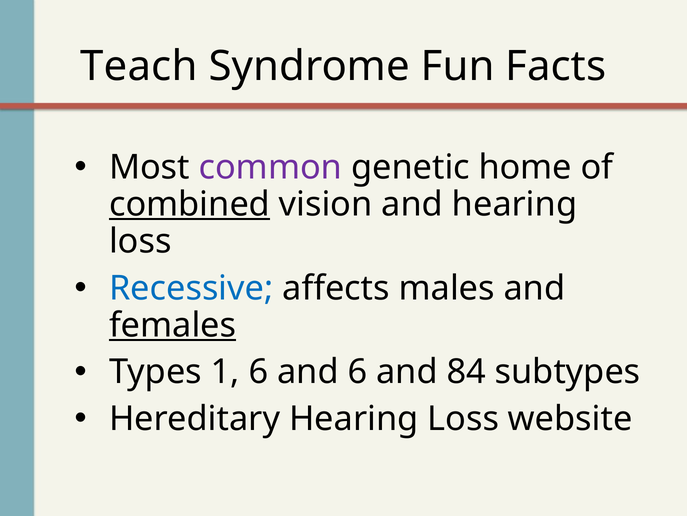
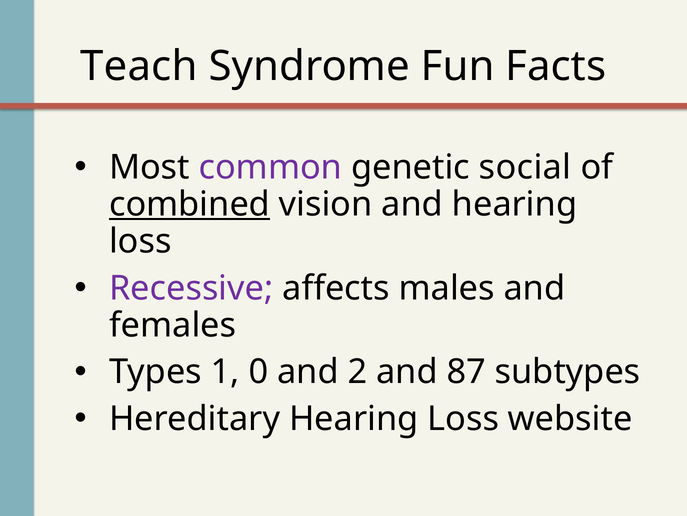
home: home -> social (525, 167)
Recessive colour: blue -> purple (191, 288)
females underline: present -> none (173, 325)
1 6: 6 -> 0 (258, 372)
and 6: 6 -> 2 (357, 372)
84: 84 -> 87 (466, 372)
